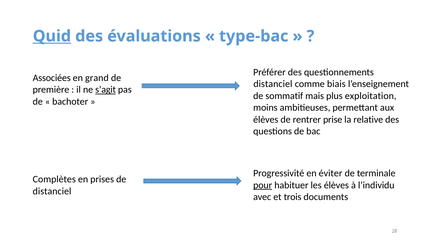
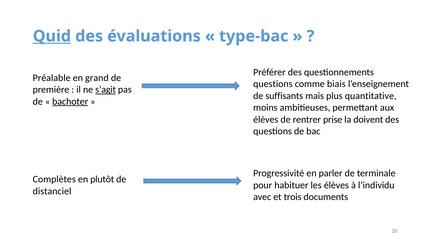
Associées: Associées -> Préalable (52, 78)
distanciel: distanciel -> questions (273, 84)
sommatif: sommatif -> suffisants (284, 96)
exploitation: exploitation -> quantitative (371, 96)
bachoter underline: none -> present (70, 101)
relative: relative -> doivent (368, 119)
éviter: éviter -> parler (331, 173)
prises: prises -> plutôt (102, 179)
pour underline: present -> none (263, 185)
